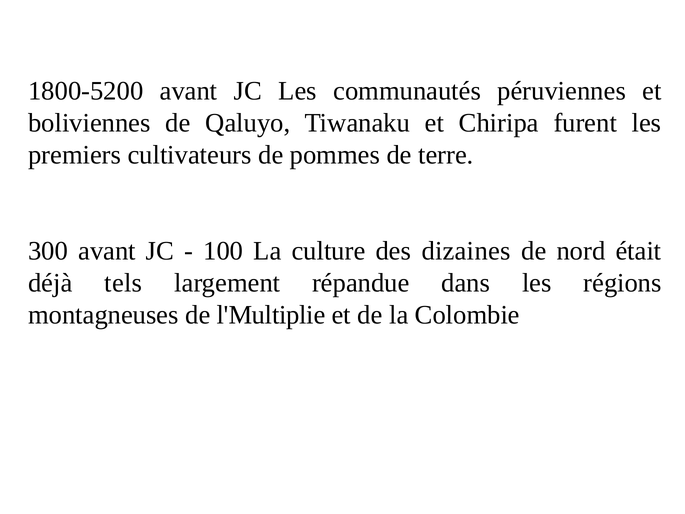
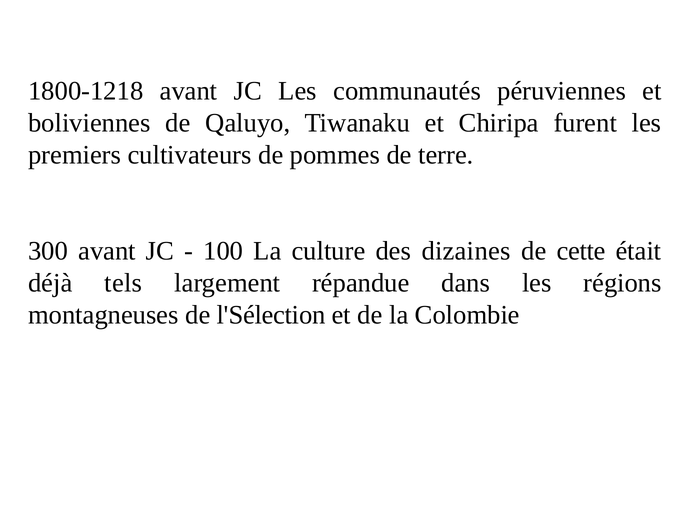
1800-5200: 1800-5200 -> 1800-1218 (86, 91)
nord: nord -> cette (581, 251)
l'Multiplie: l'Multiplie -> l'Sélection (271, 315)
